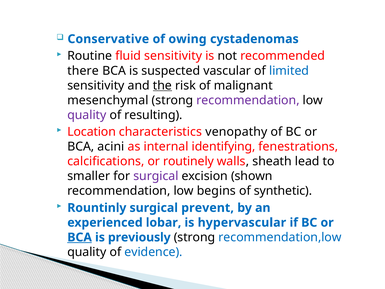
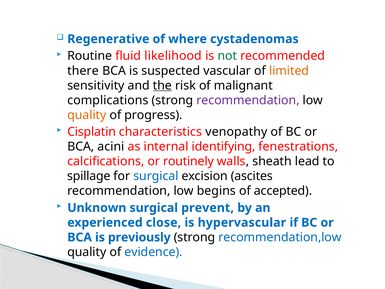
Conservative: Conservative -> Regenerative (108, 39)
owing: owing -> where (188, 39)
fluid sensitivity: sensitivity -> likelihood (173, 56)
not colour: black -> green (227, 56)
limited colour: blue -> orange (289, 71)
mesenchymal: mesenchymal -> complications (108, 100)
quality colour: purple -> orange (87, 115)
resulting: resulting -> progress (153, 115)
Location: Location -> Cisplatin (92, 132)
smaller: smaller -> spillage (89, 176)
surgical colour: purple -> blue (156, 176)
shown: shown -> ascites (252, 176)
synthetic: synthetic -> accepted (283, 191)
Rountinly: Rountinly -> Unknown (97, 208)
lobar: lobar -> close (163, 222)
BCA underline: present -> none (80, 237)
